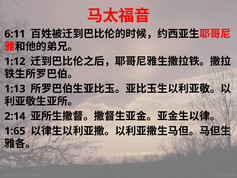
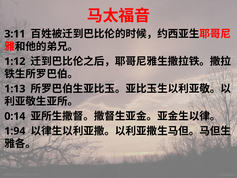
6:11: 6:11 -> 3:11 (15, 34)
2:14: 2:14 -> 0:14 (15, 116)
1:65: 1:65 -> 1:94 (15, 131)
